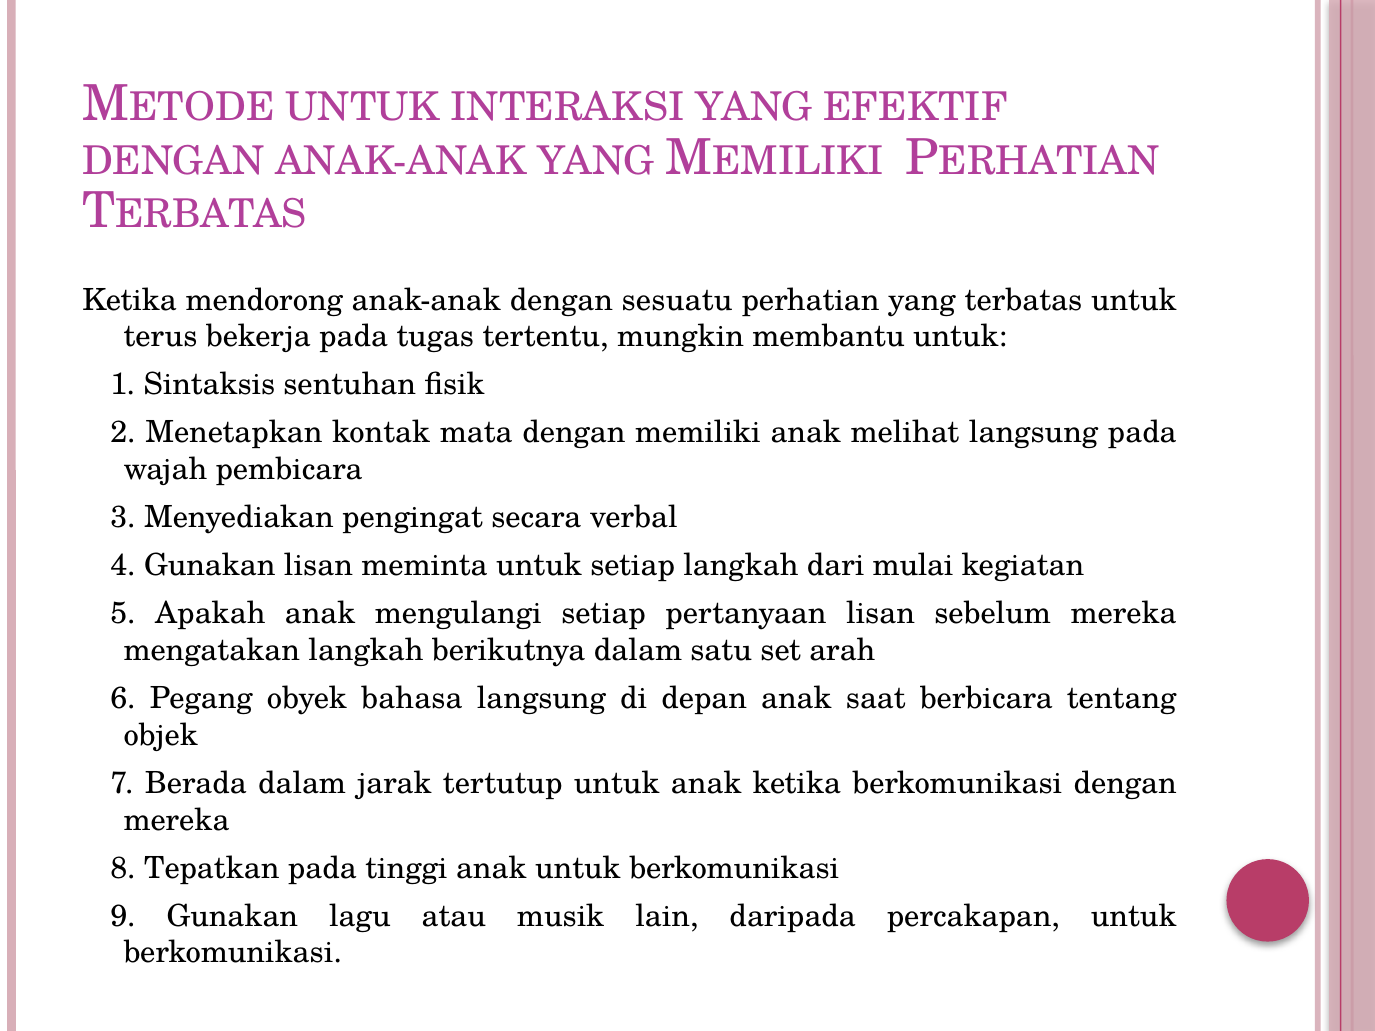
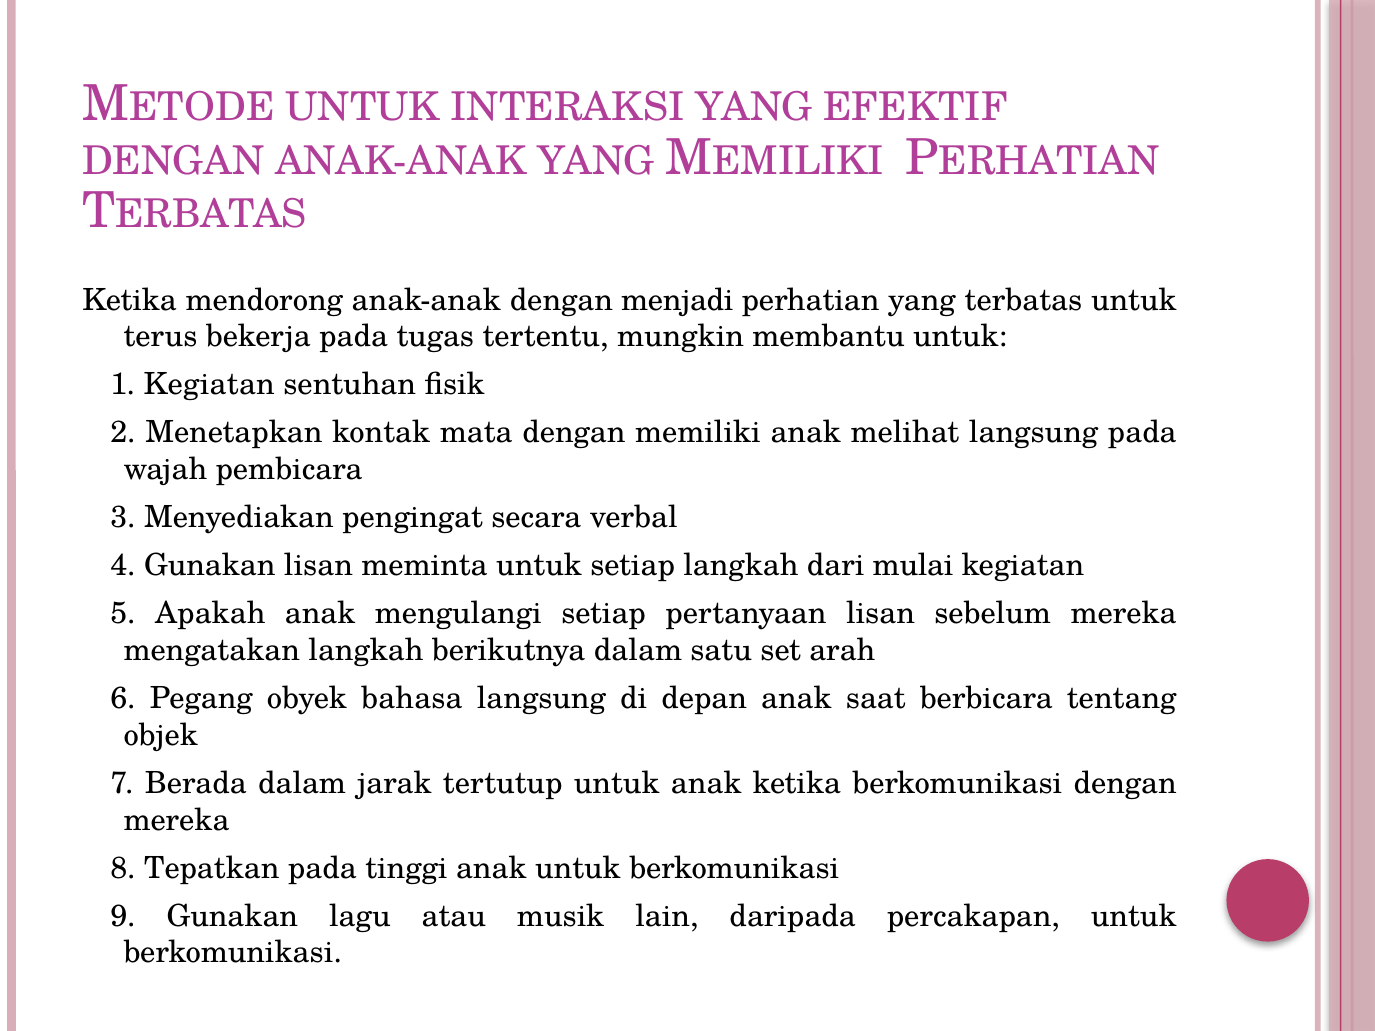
sesuatu: sesuatu -> menjadi (677, 300)
1 Sintaksis: Sintaksis -> Kegiatan (209, 385)
